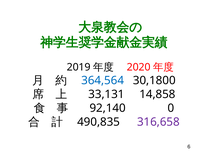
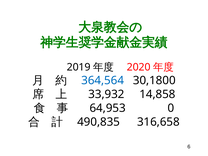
33,131: 33,131 -> 33,932 (106, 94)
92,140: 92,140 -> 64,953 (108, 108)
316,658 colour: purple -> black (158, 122)
